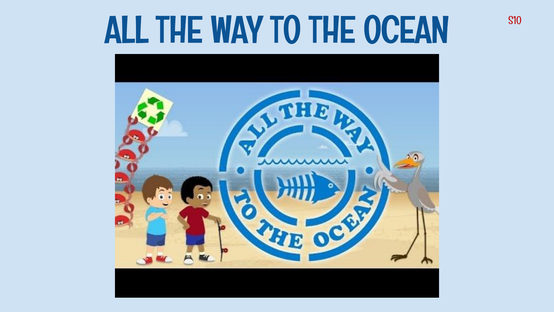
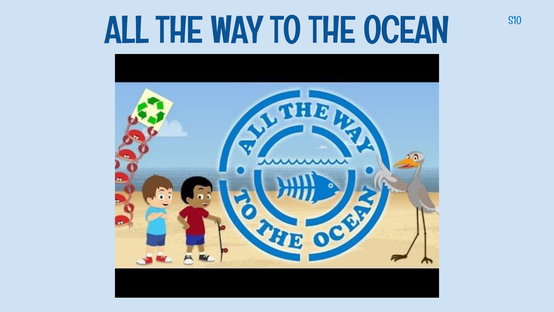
S10 colour: red -> blue (515, 21)
